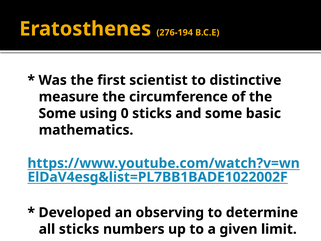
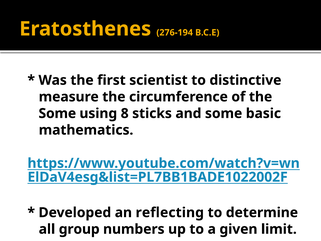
0: 0 -> 8 (125, 113)
observing: observing -> reflecting (170, 212)
all sticks: sticks -> group (79, 229)
